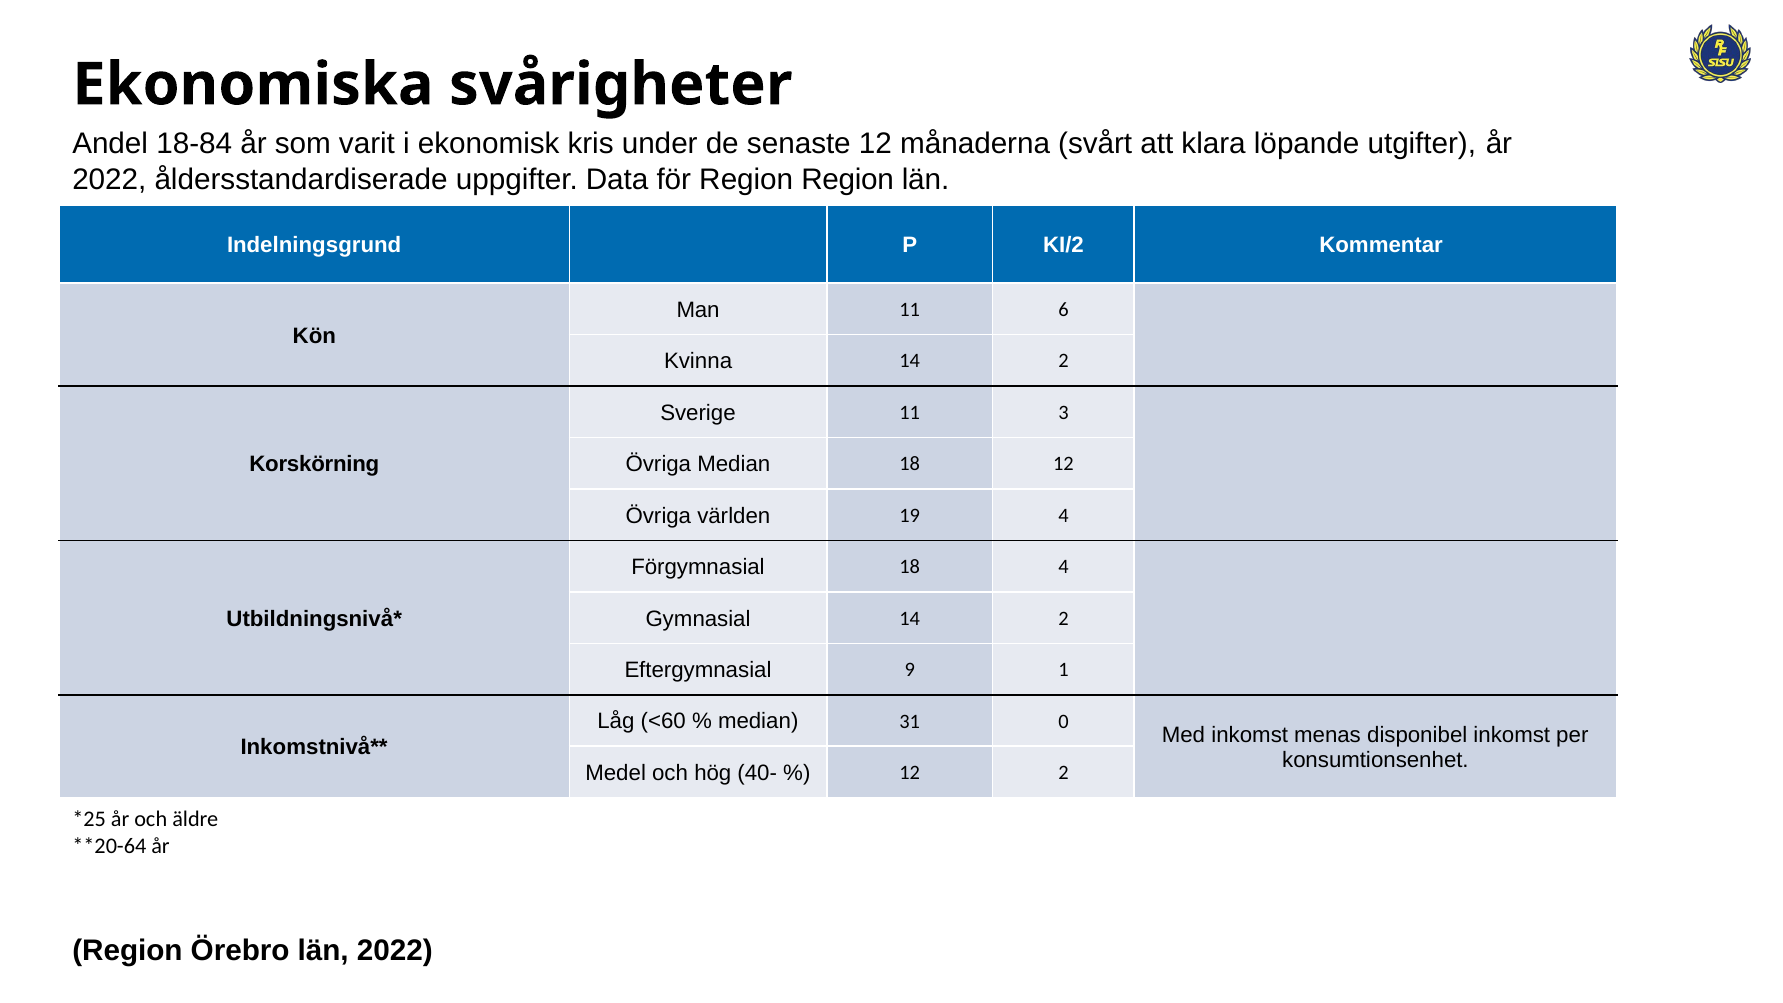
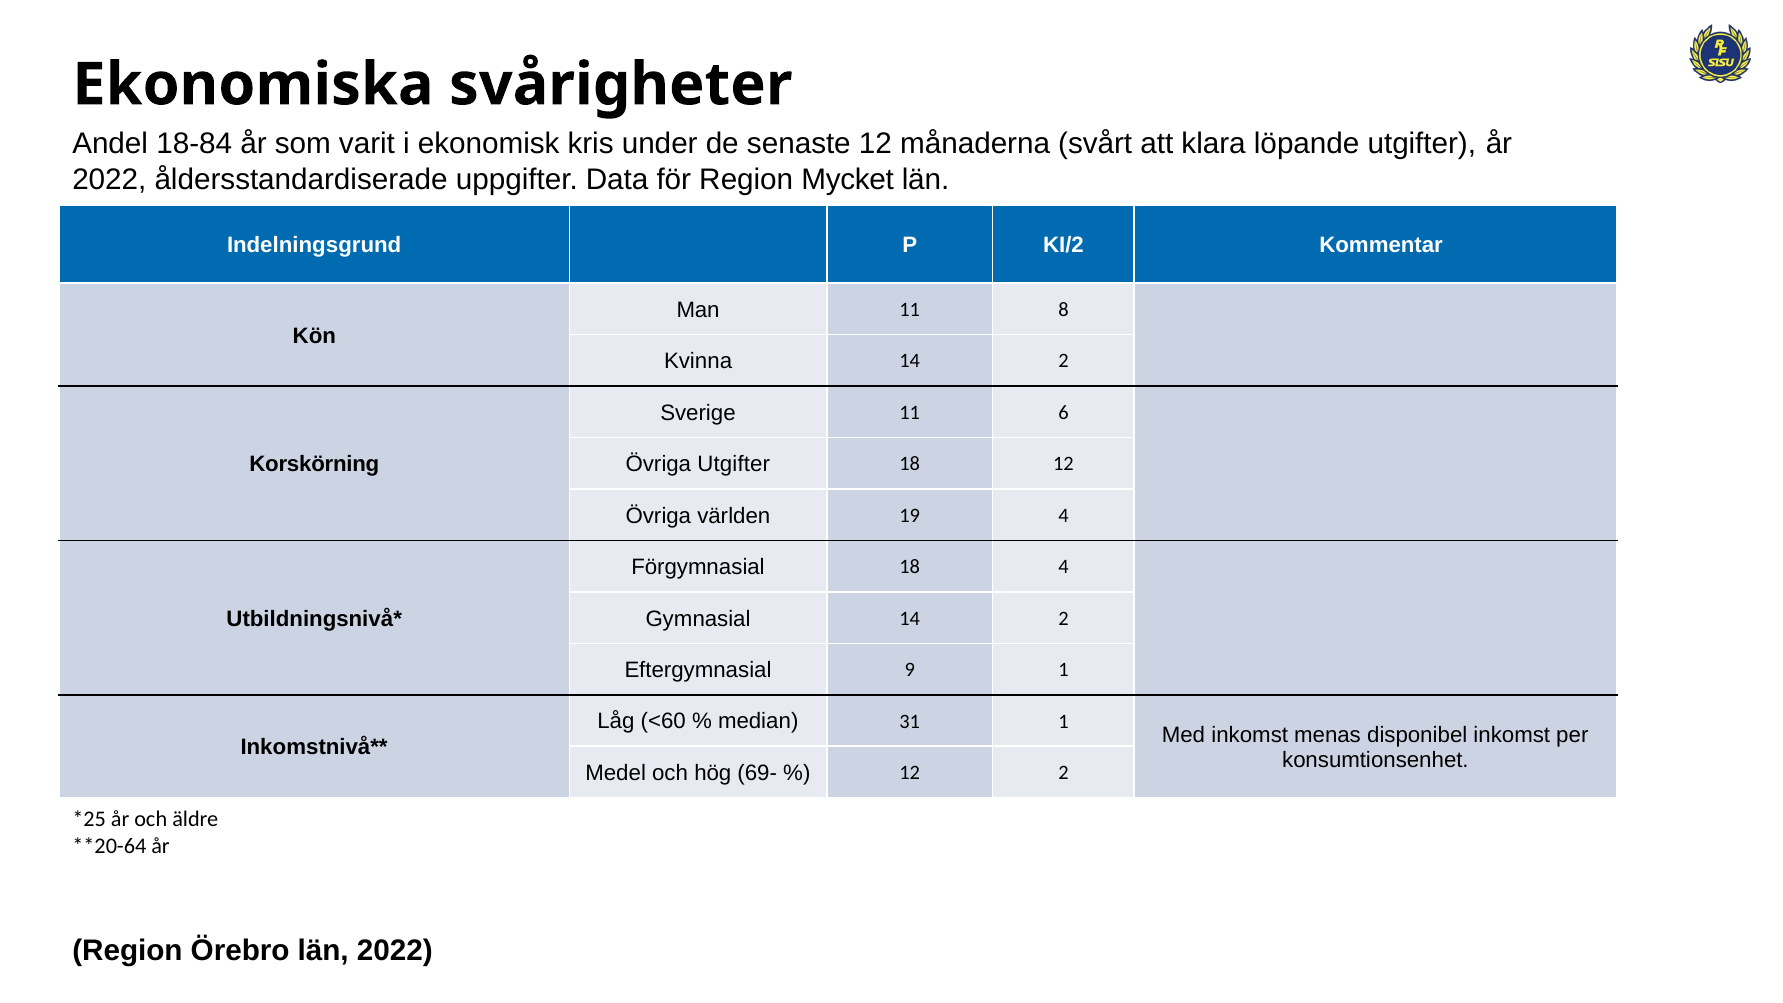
Region Region: Region -> Mycket (848, 179)
6: 6 -> 8 (1063, 310)
3: 3 -> 6 (1063, 413)
Övriga Median: Median -> Utgifter (734, 464)
31 0: 0 -> 1 (1063, 721)
40-: 40- -> 69- (757, 773)
